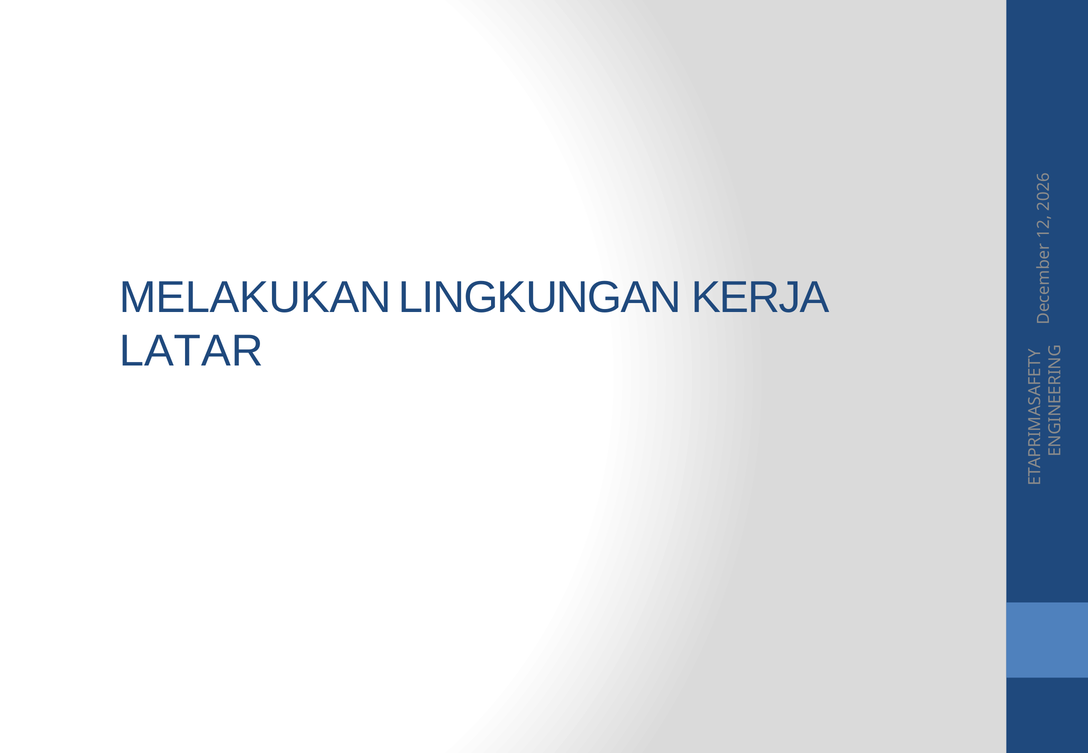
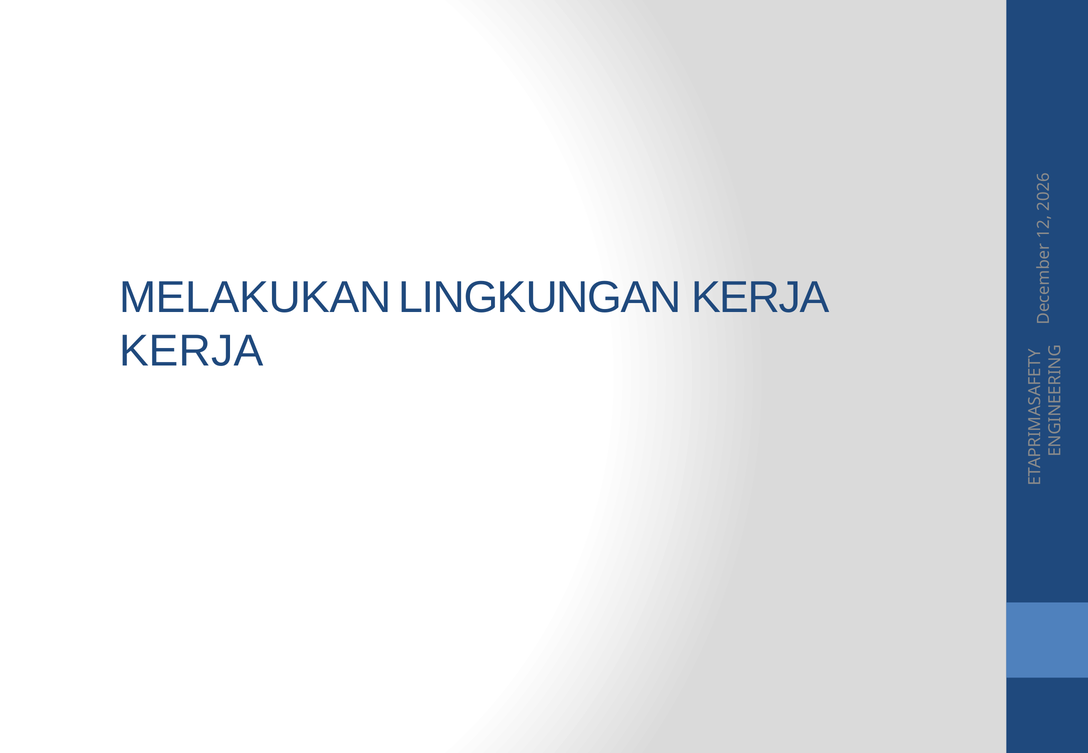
LATAR: LATAR -> KERJA (191, 351)
